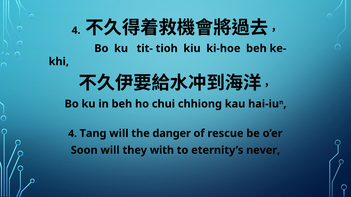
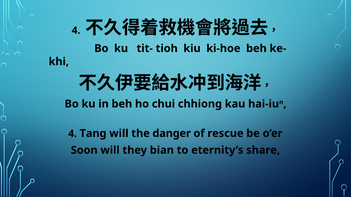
with: with -> bian (162, 150)
never: never -> share (263, 150)
